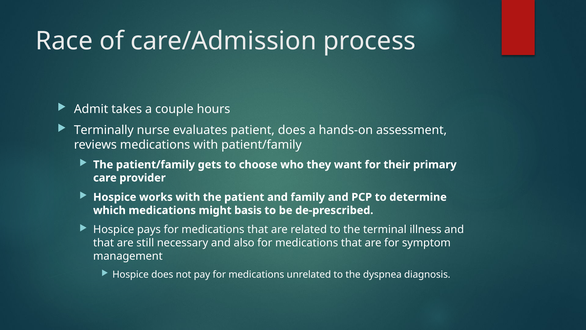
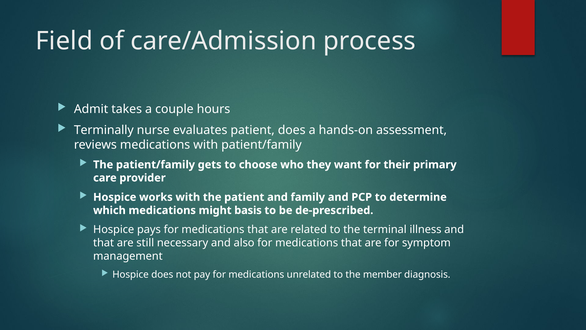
Race: Race -> Field (64, 41)
dyspnea: dyspnea -> member (382, 274)
